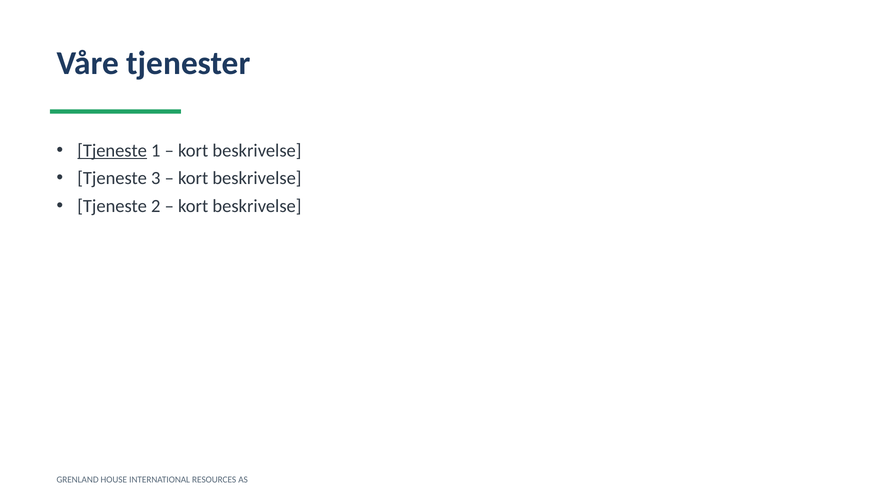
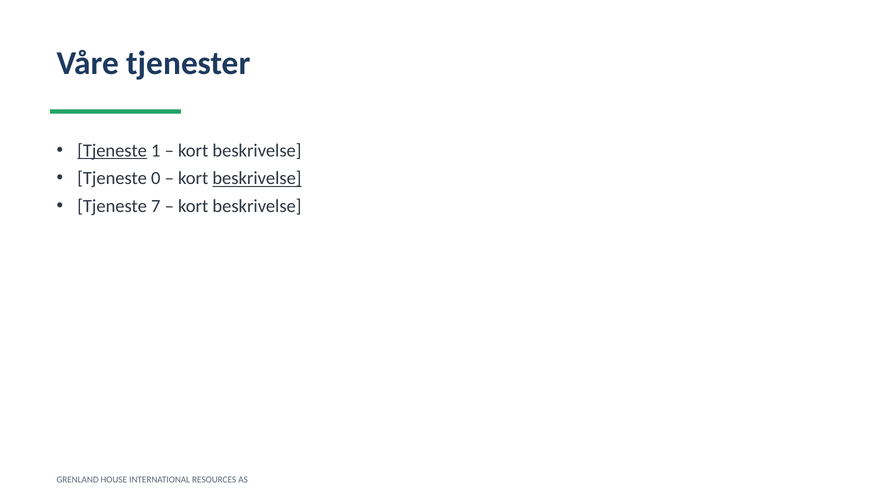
3: 3 -> 0 (156, 178)
beskrivelse underline: none -> present (257, 178)
2: 2 -> 7 (156, 206)
